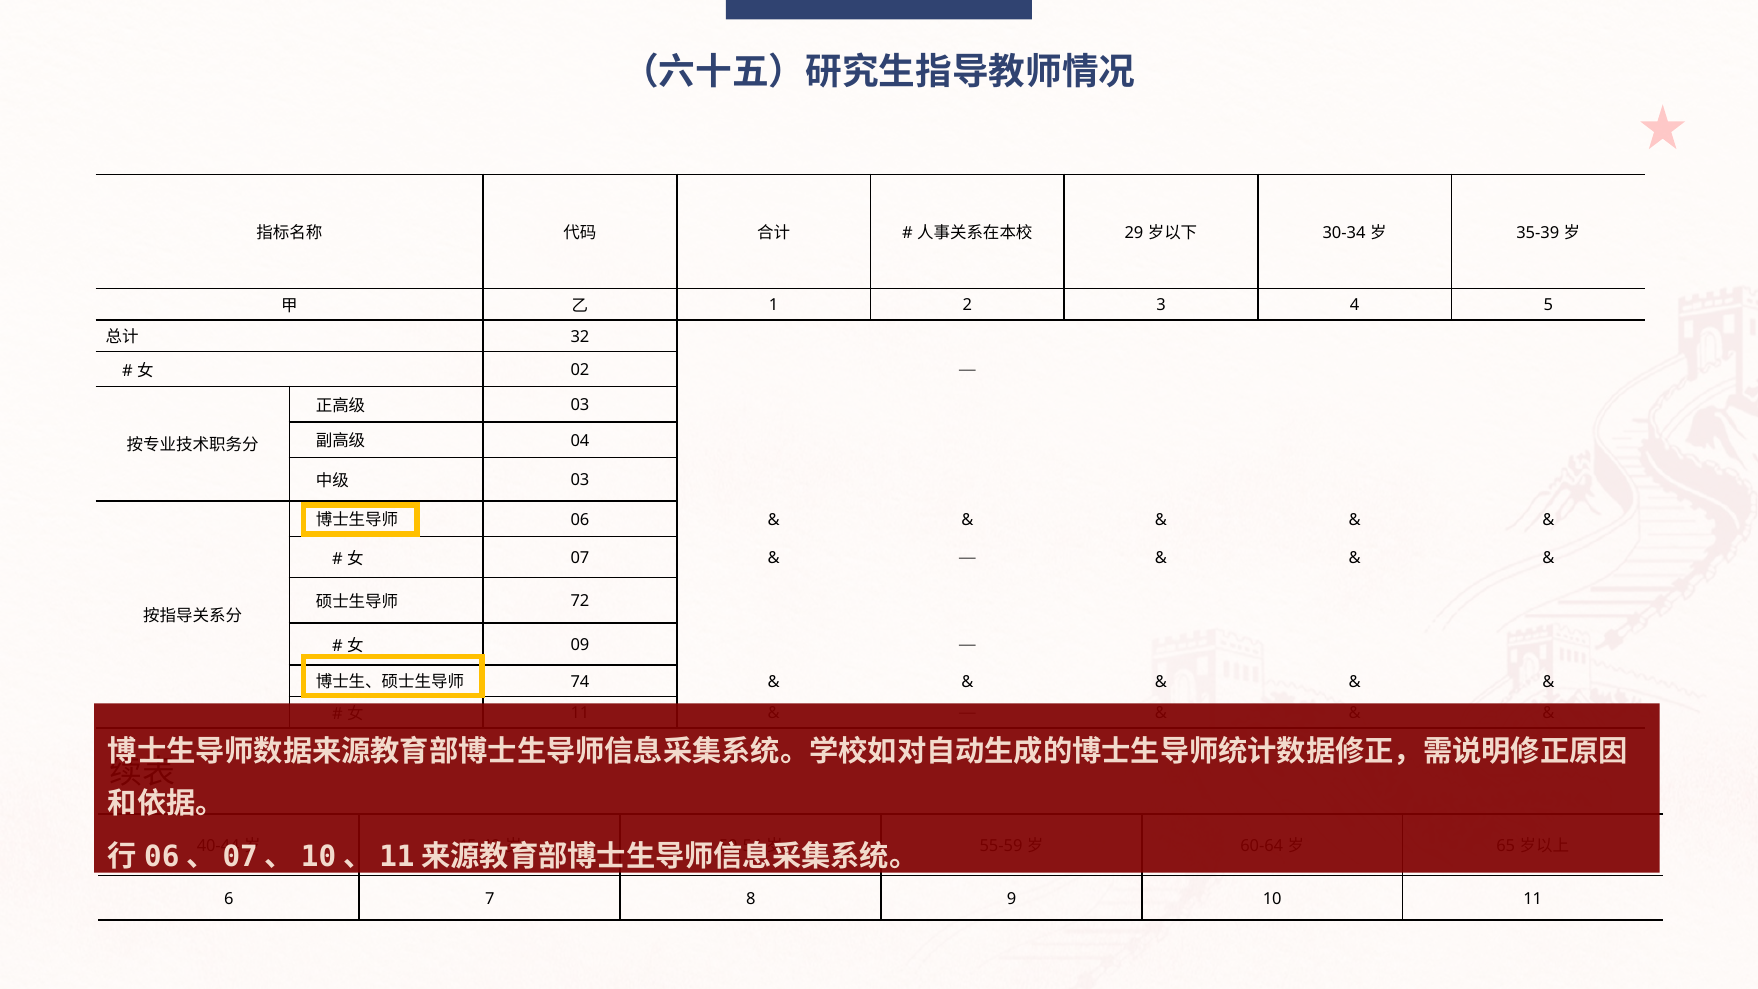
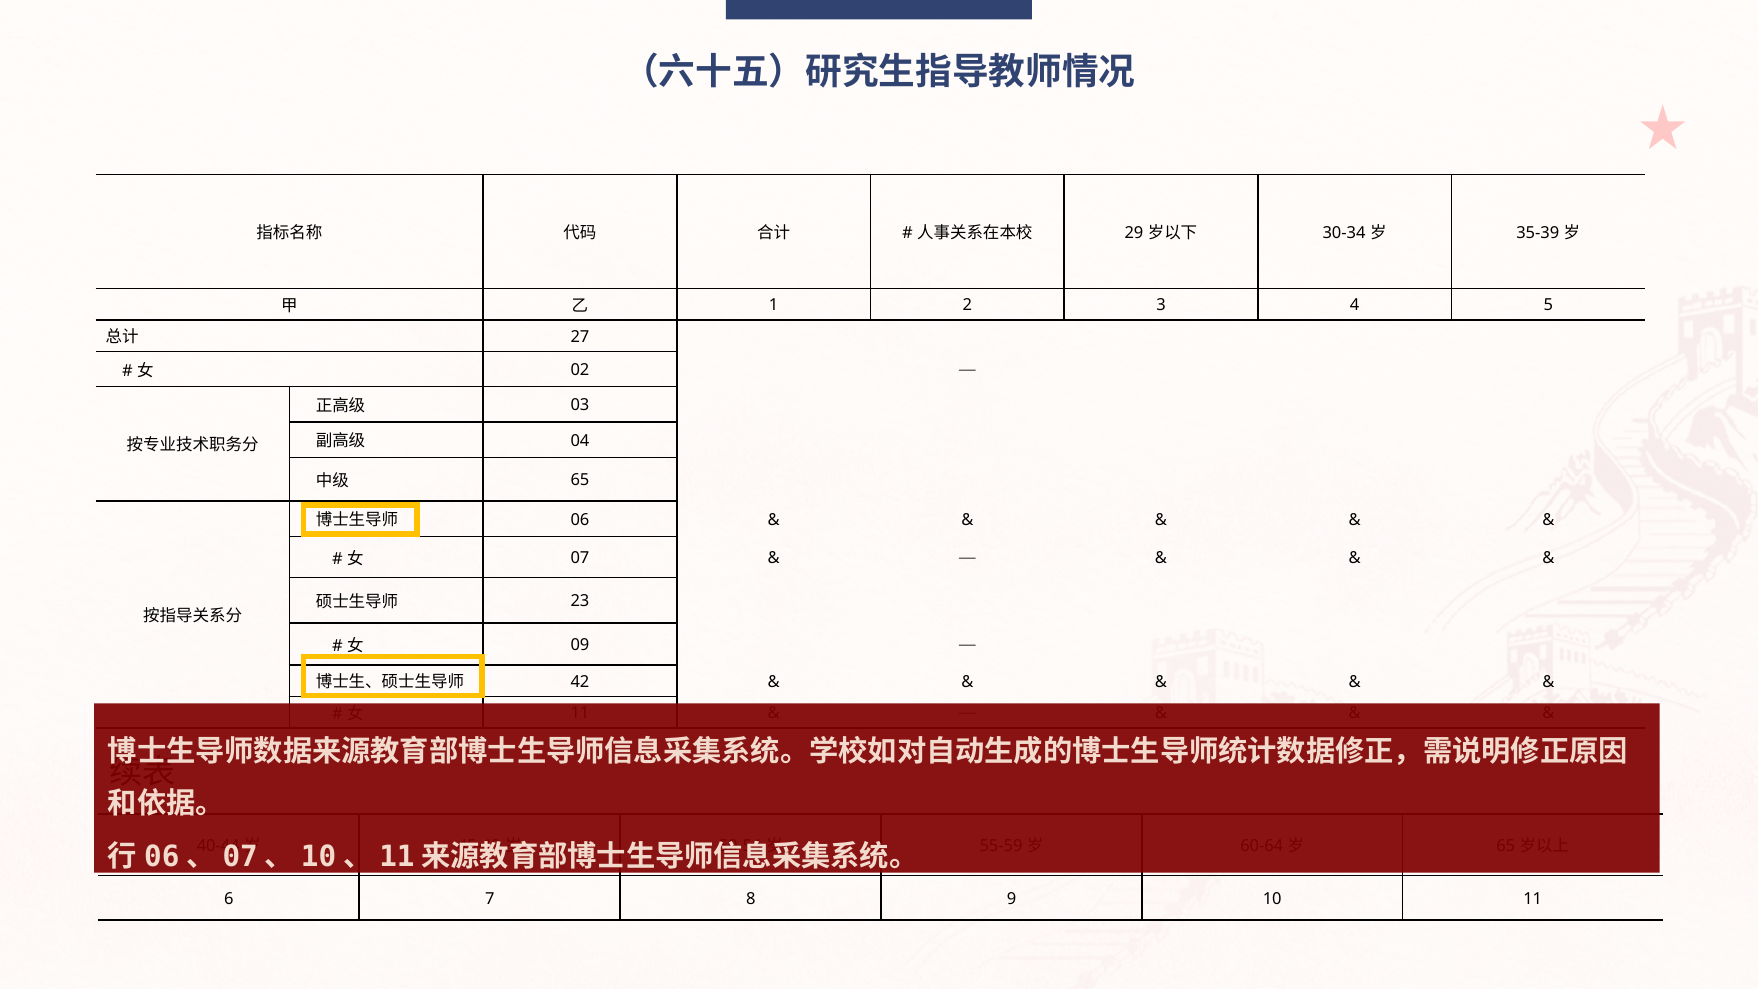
32: 32 -> 27 (580, 337)
03: 03 -> 65 (580, 480)
72: 72 -> 23 (580, 601)
74: 74 -> 42 (580, 682)
